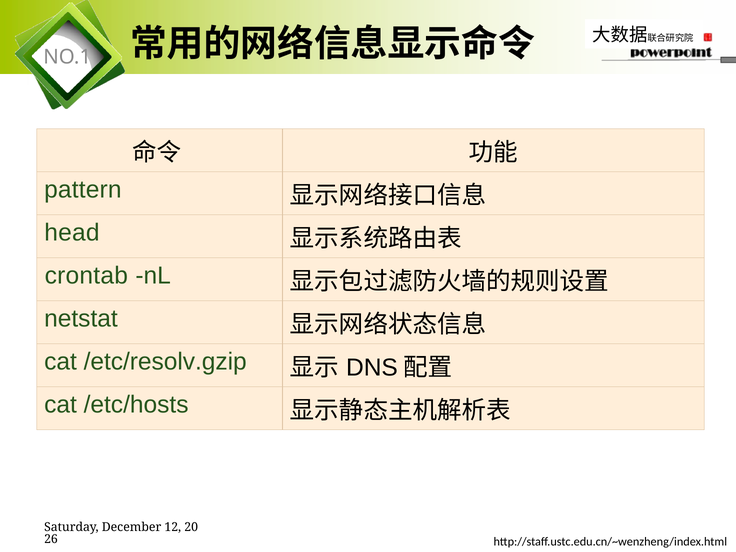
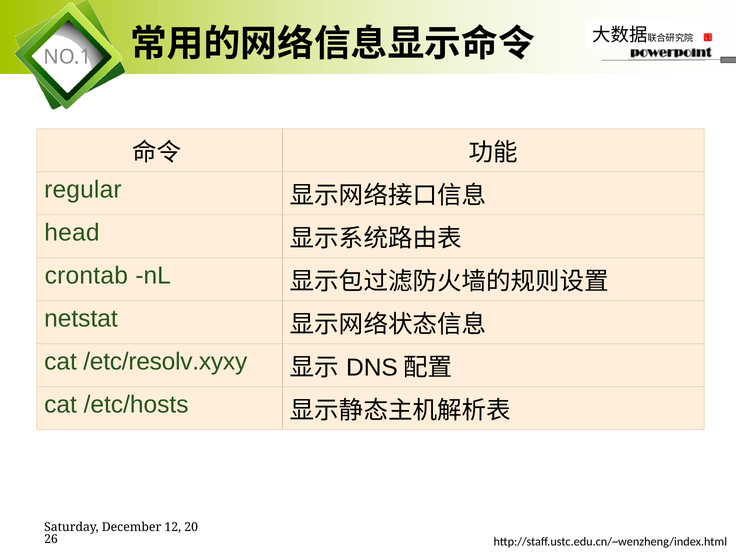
pattern: pattern -> regular (83, 190)
/etc/resolv.gzip: /etc/resolv.gzip -> /etc/resolv.xyxy (165, 361)
